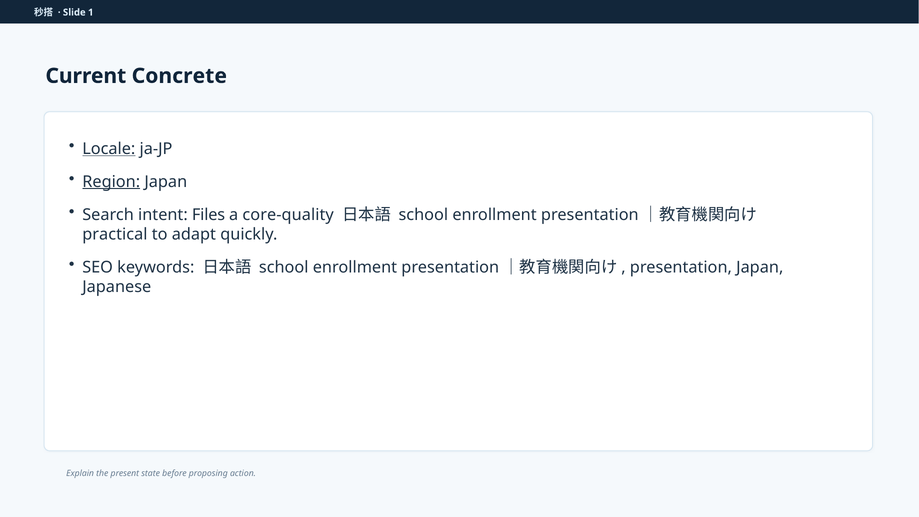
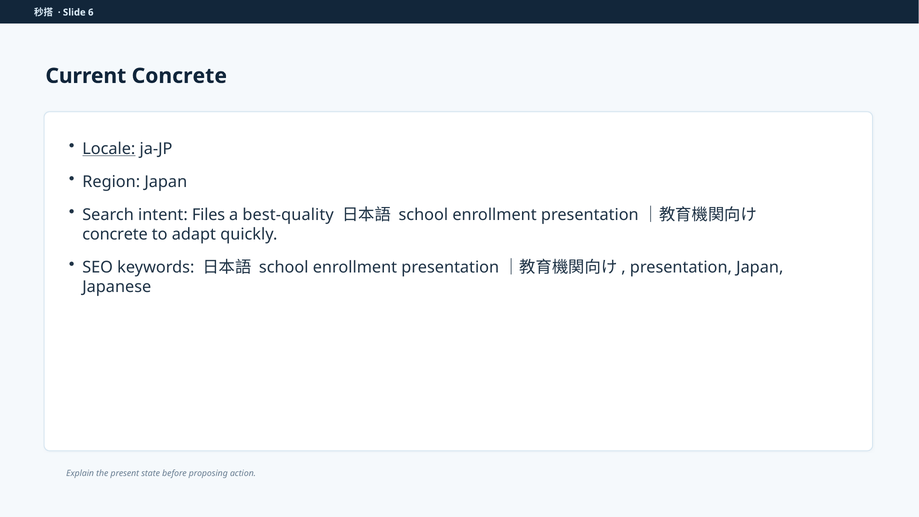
1: 1 -> 6 (91, 12)
Region underline: present -> none (111, 182)
core-quality: core-quality -> best-quality (288, 215)
practical: practical -> concrete (115, 234)
